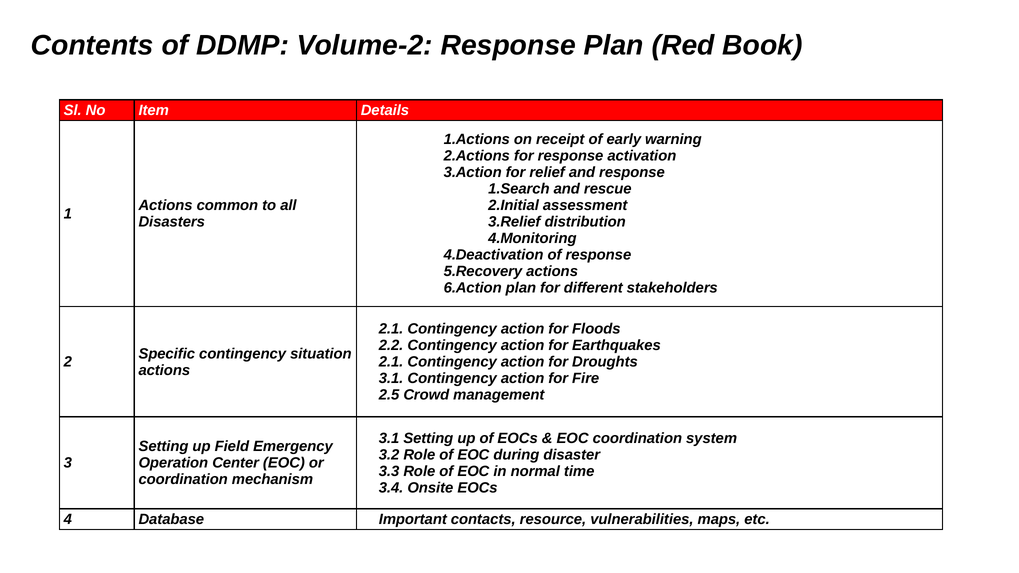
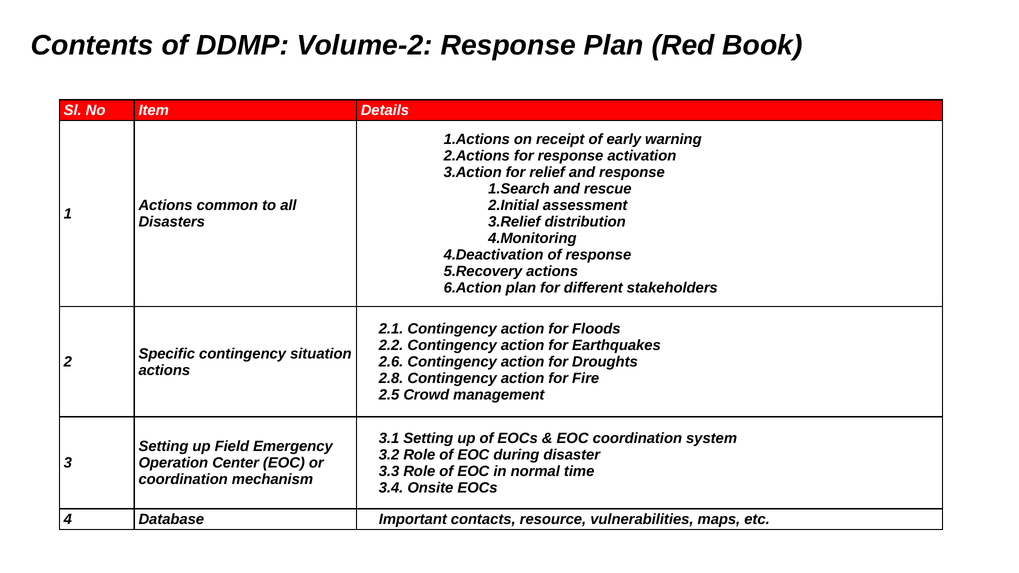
2.1: 2.1 -> 2.6 (391, 362)
3.1: 3.1 -> 2.8 (391, 379)
